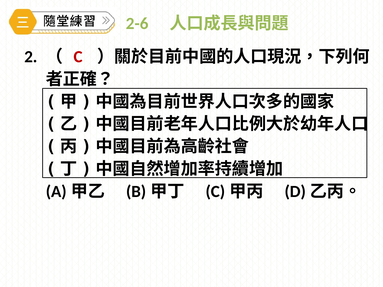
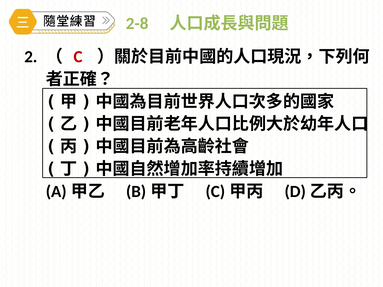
2-6: 2-6 -> 2-8 (137, 24)
